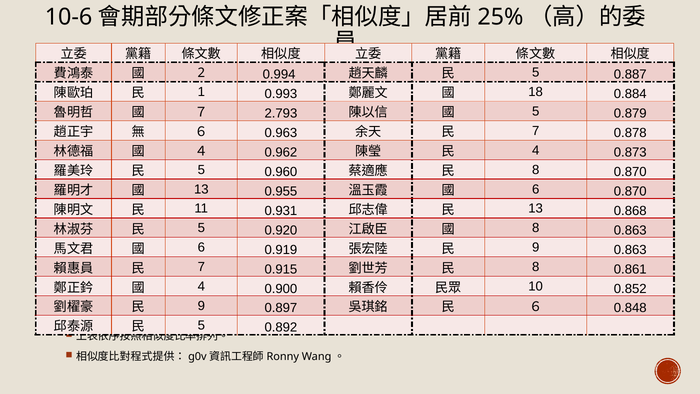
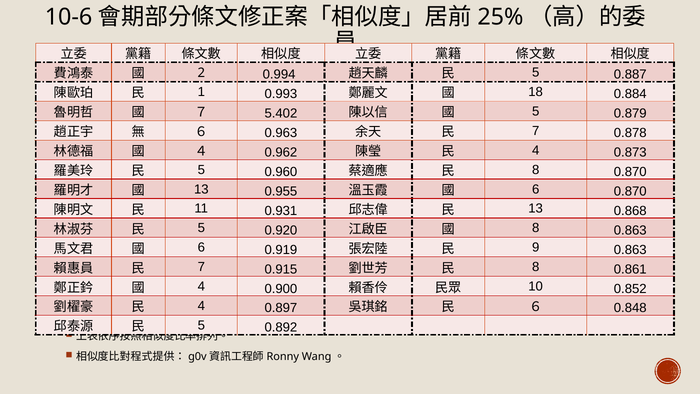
2.793: 2.793 -> 5.402 (281, 113)
9: 9 -> 4 (201, 306)
